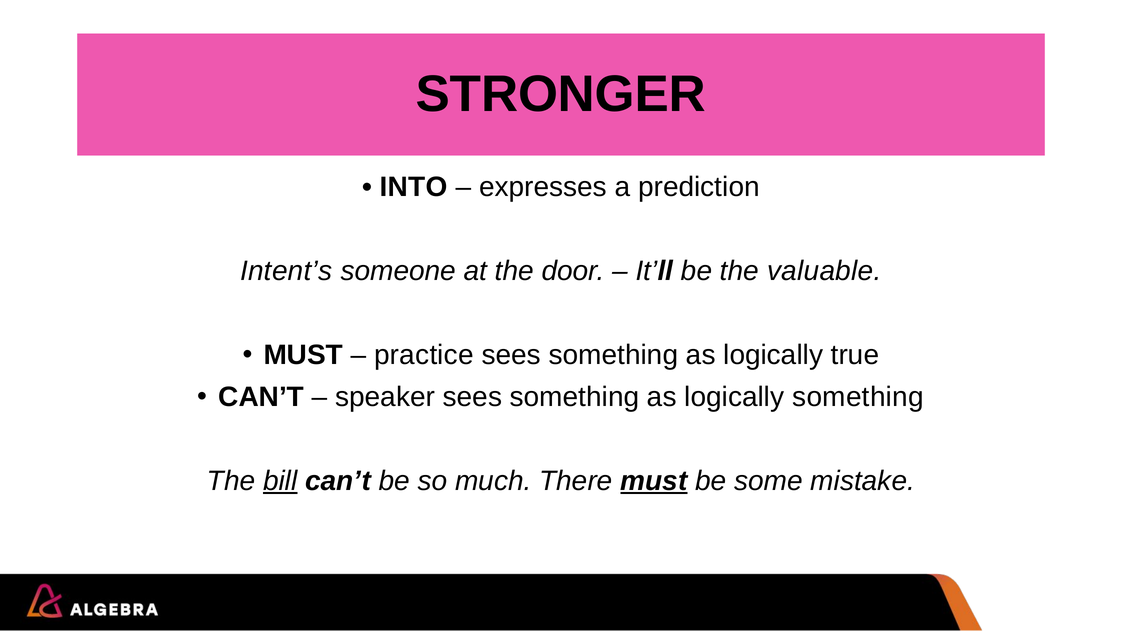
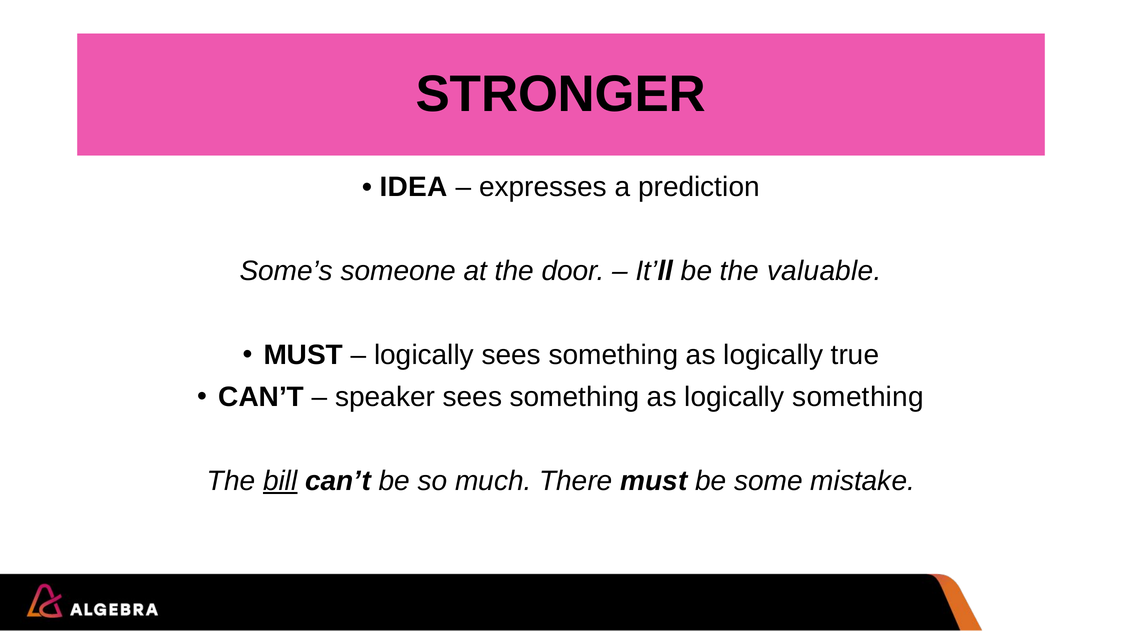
INTO: INTO -> IDEA (414, 187)
Intent’s: Intent’s -> Some’s (286, 271)
practice: practice -> logically (424, 355)
must underline: present -> none (654, 481)
